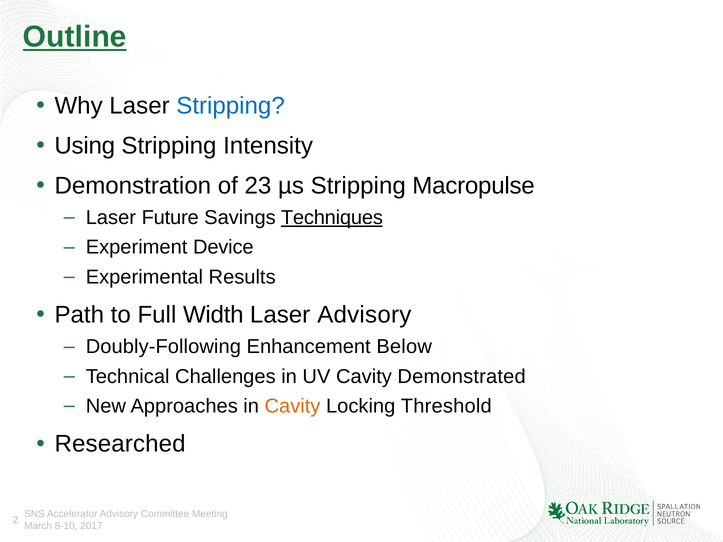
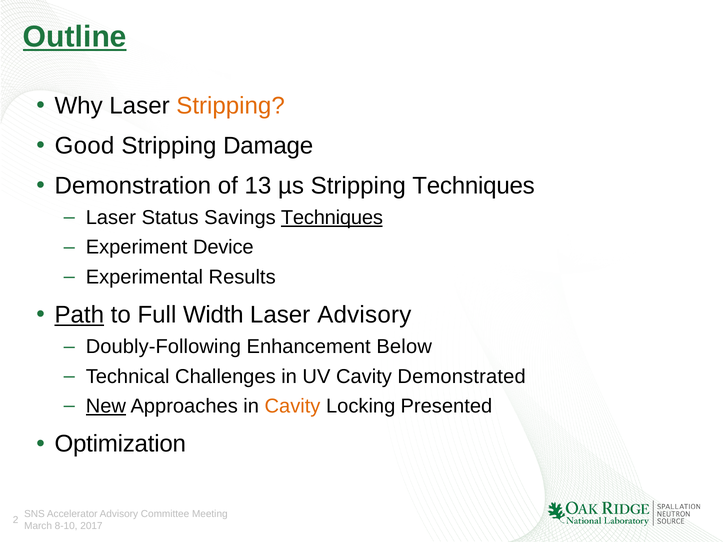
Stripping colour: blue -> orange (231, 106)
Using: Using -> Good (85, 146)
Intensity: Intensity -> Damage (268, 146)
23: 23 -> 13 (258, 186)
Stripping Macropulse: Macropulse -> Techniques (474, 186)
Future: Future -> Status (170, 218)
Path underline: none -> present (79, 315)
New underline: none -> present (106, 406)
Threshold: Threshold -> Presented (446, 406)
Researched: Researched -> Optimization (120, 444)
